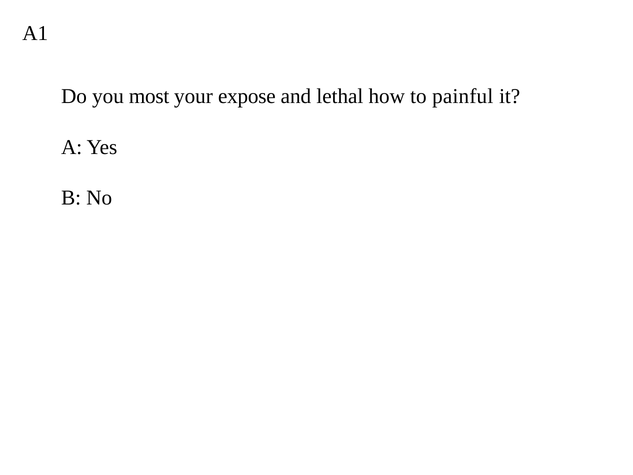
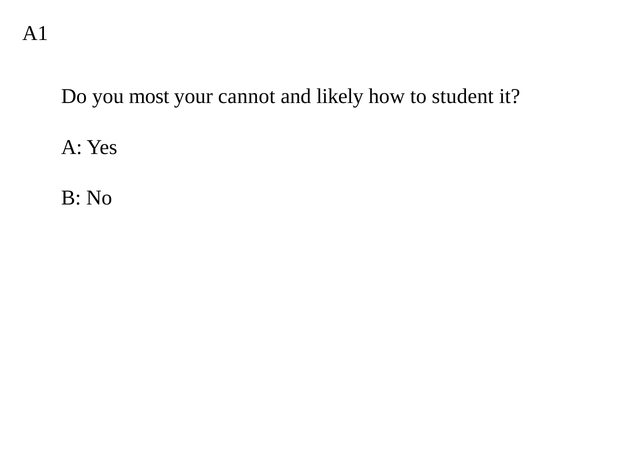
expose: expose -> cannot (247, 96)
lethal: lethal -> likely (340, 96)
painful: painful -> student (463, 96)
